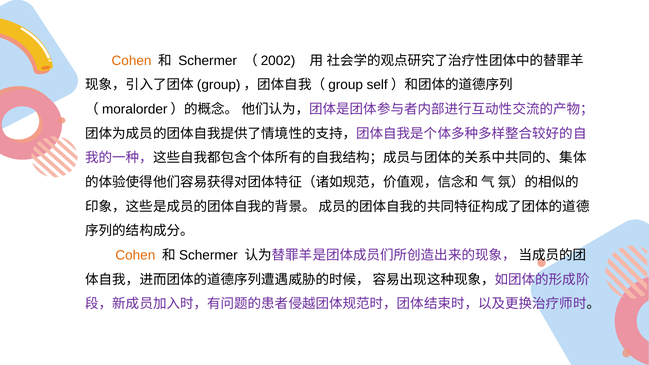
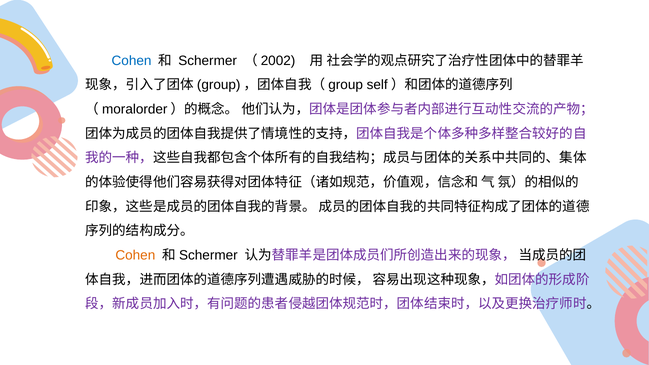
Cohen colour: orange -> blue (132, 61)
